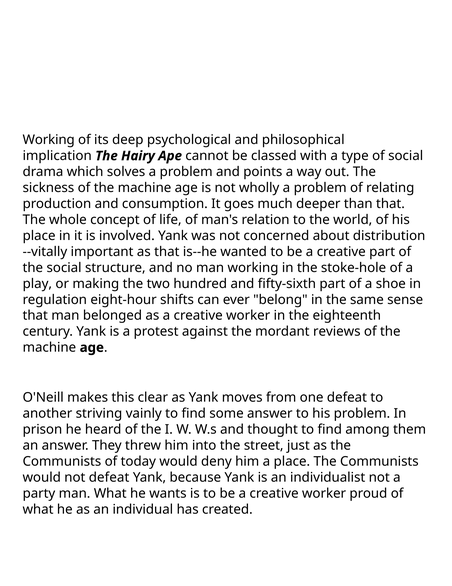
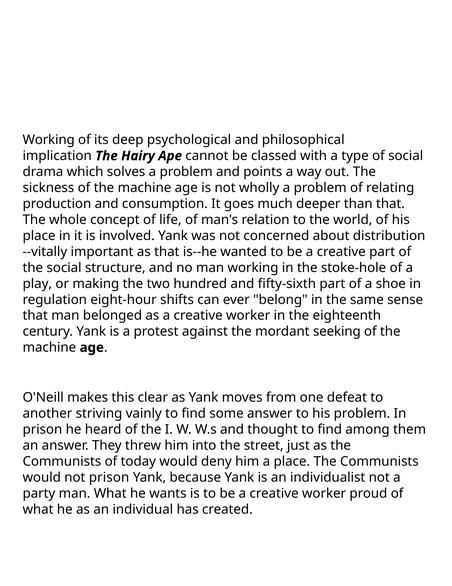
reviews: reviews -> seeking (337, 331)
not defeat: defeat -> prison (109, 477)
